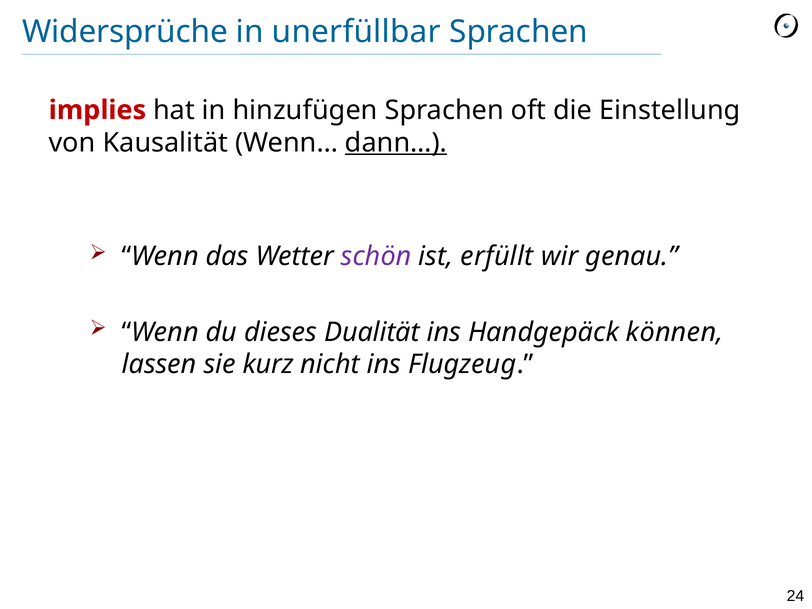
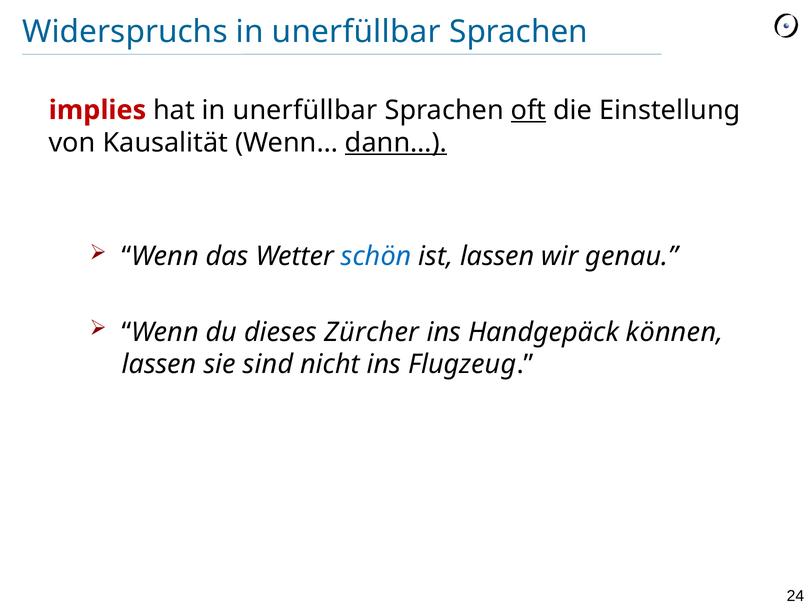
Widersprüche: Widersprüche -> Widerspruchs (125, 32)
hat in hinzufügen: hinzufügen -> unerfüllbar (305, 110)
oft underline: none -> present (529, 110)
schön colour: purple -> blue (376, 256)
ist erfüllt: erfüllt -> lassen (497, 256)
Dualität: Dualität -> Zürcher (372, 332)
kurz: kurz -> sind (268, 365)
